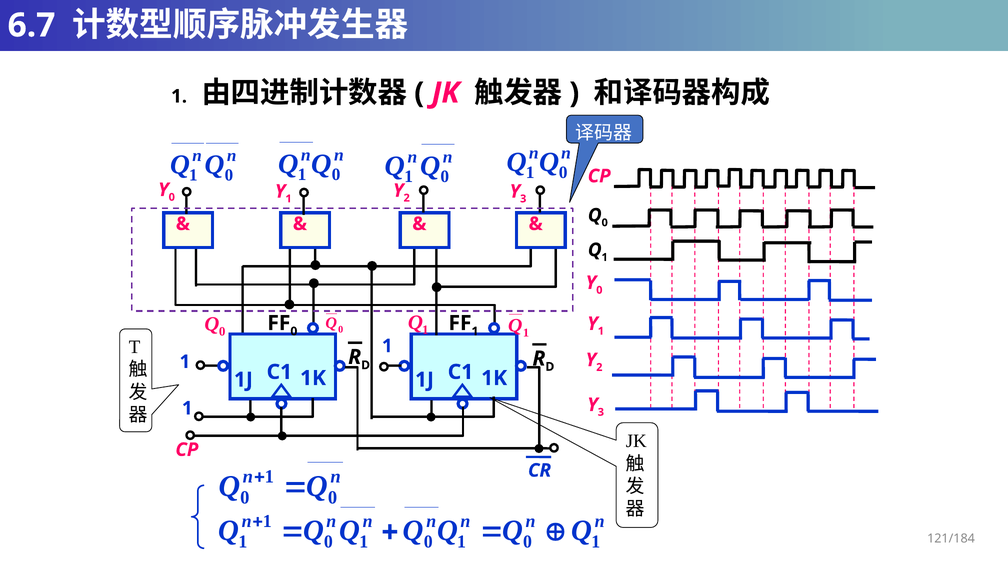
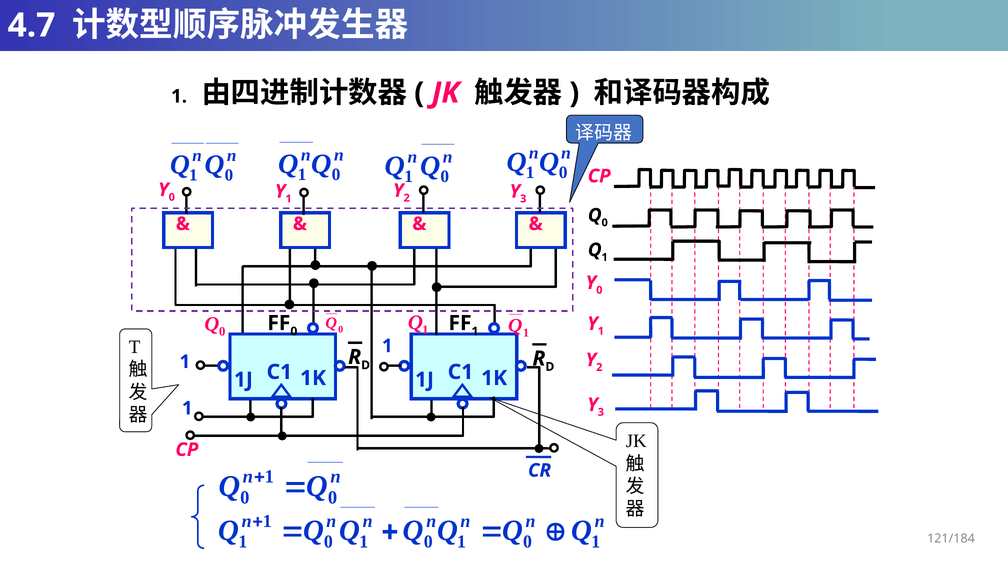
6.7: 6.7 -> 4.7 (31, 25)
